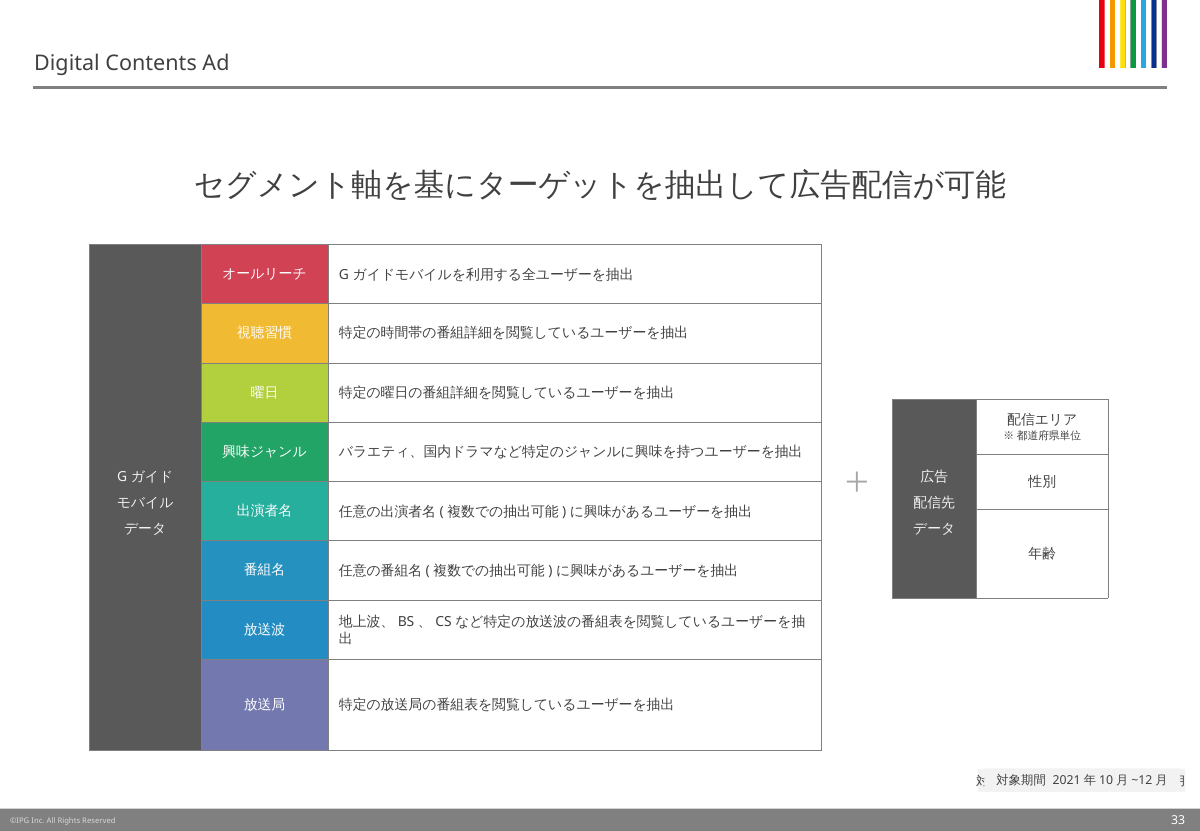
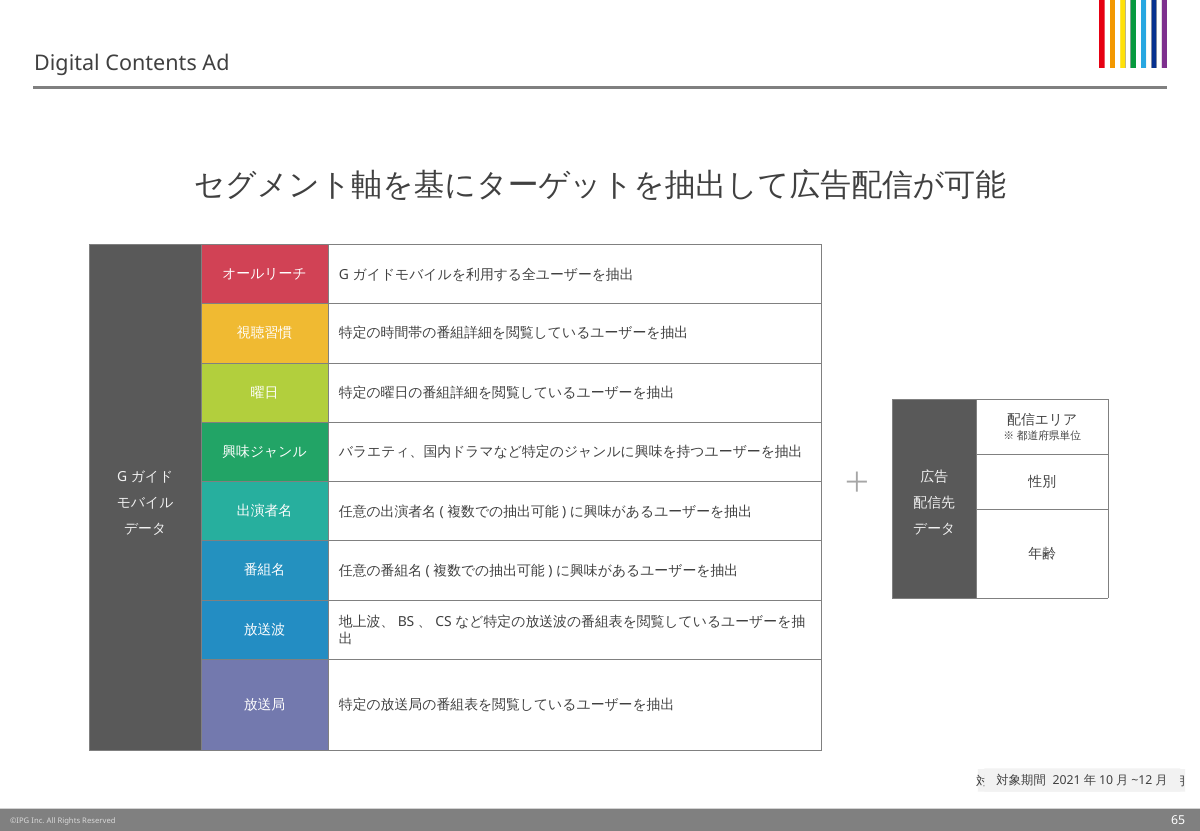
33: 33 -> 65 (1178, 821)
